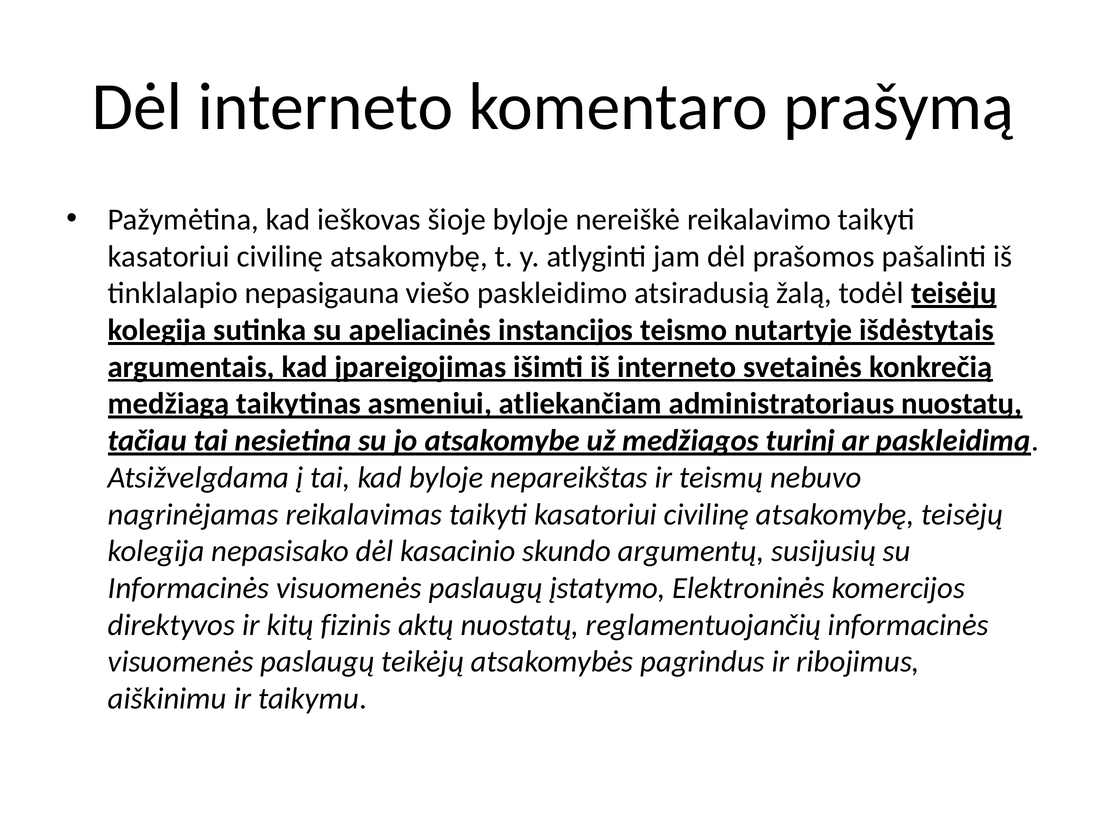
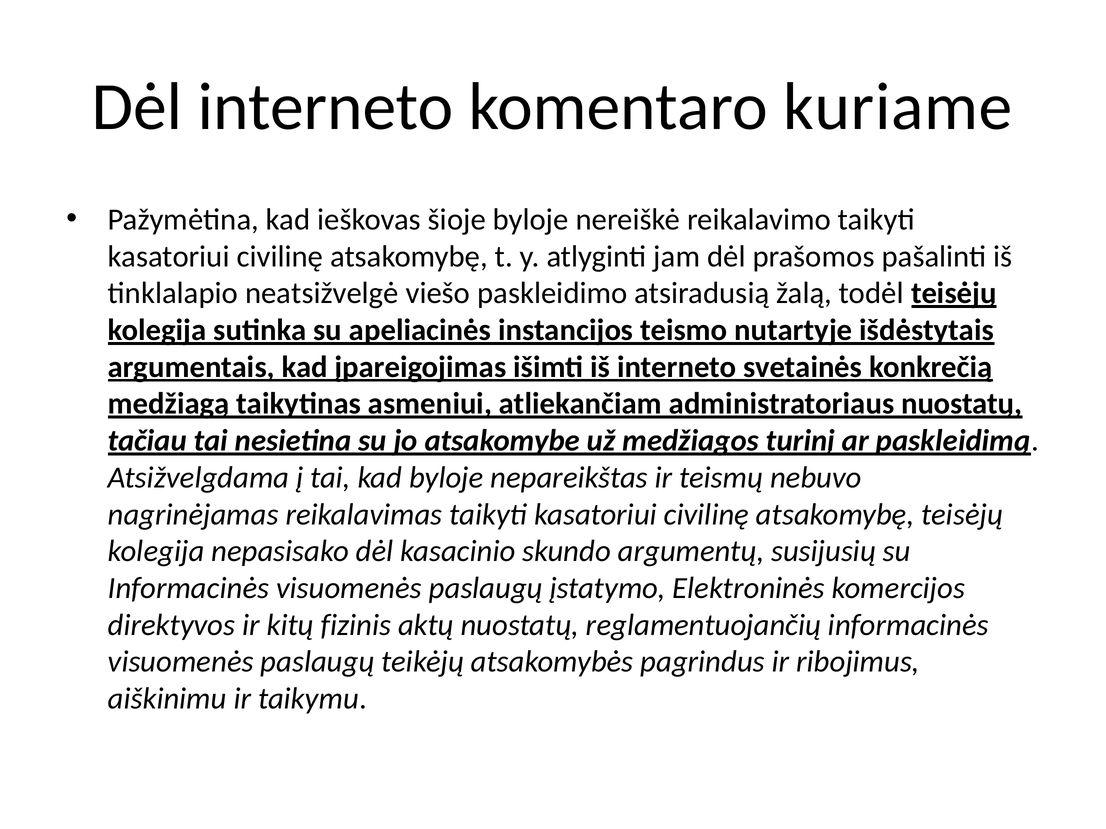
prašymą: prašymą -> kuriame (898, 107)
nepasigauna: nepasigauna -> neatsižvelgė (322, 293)
